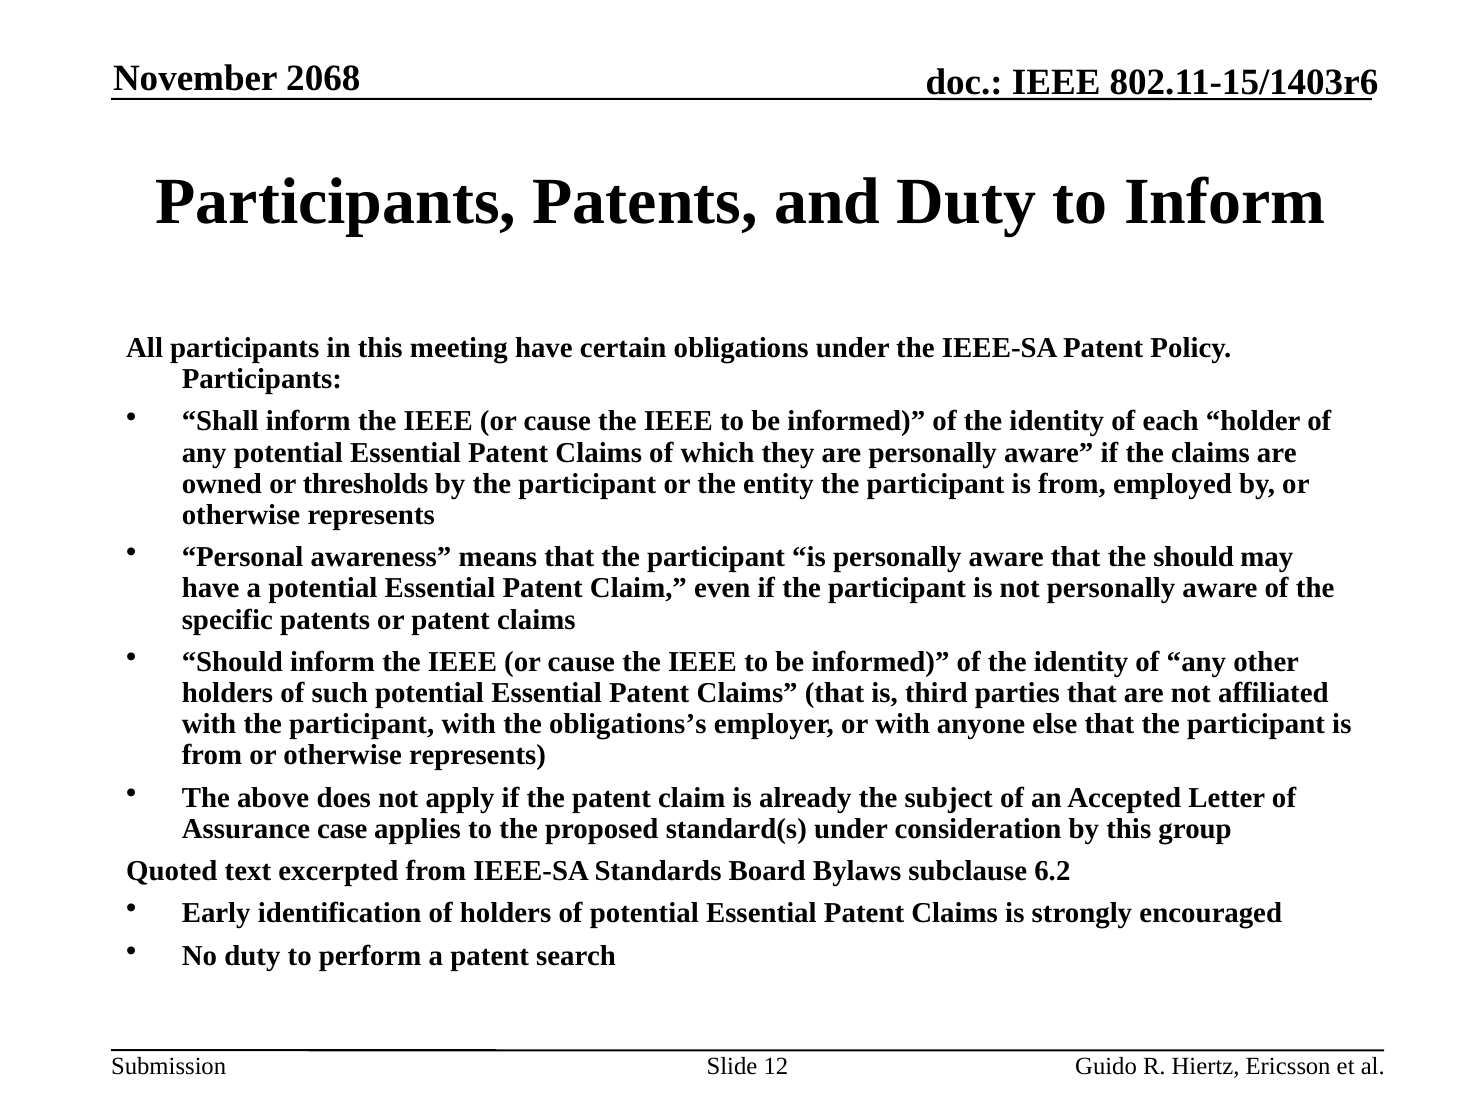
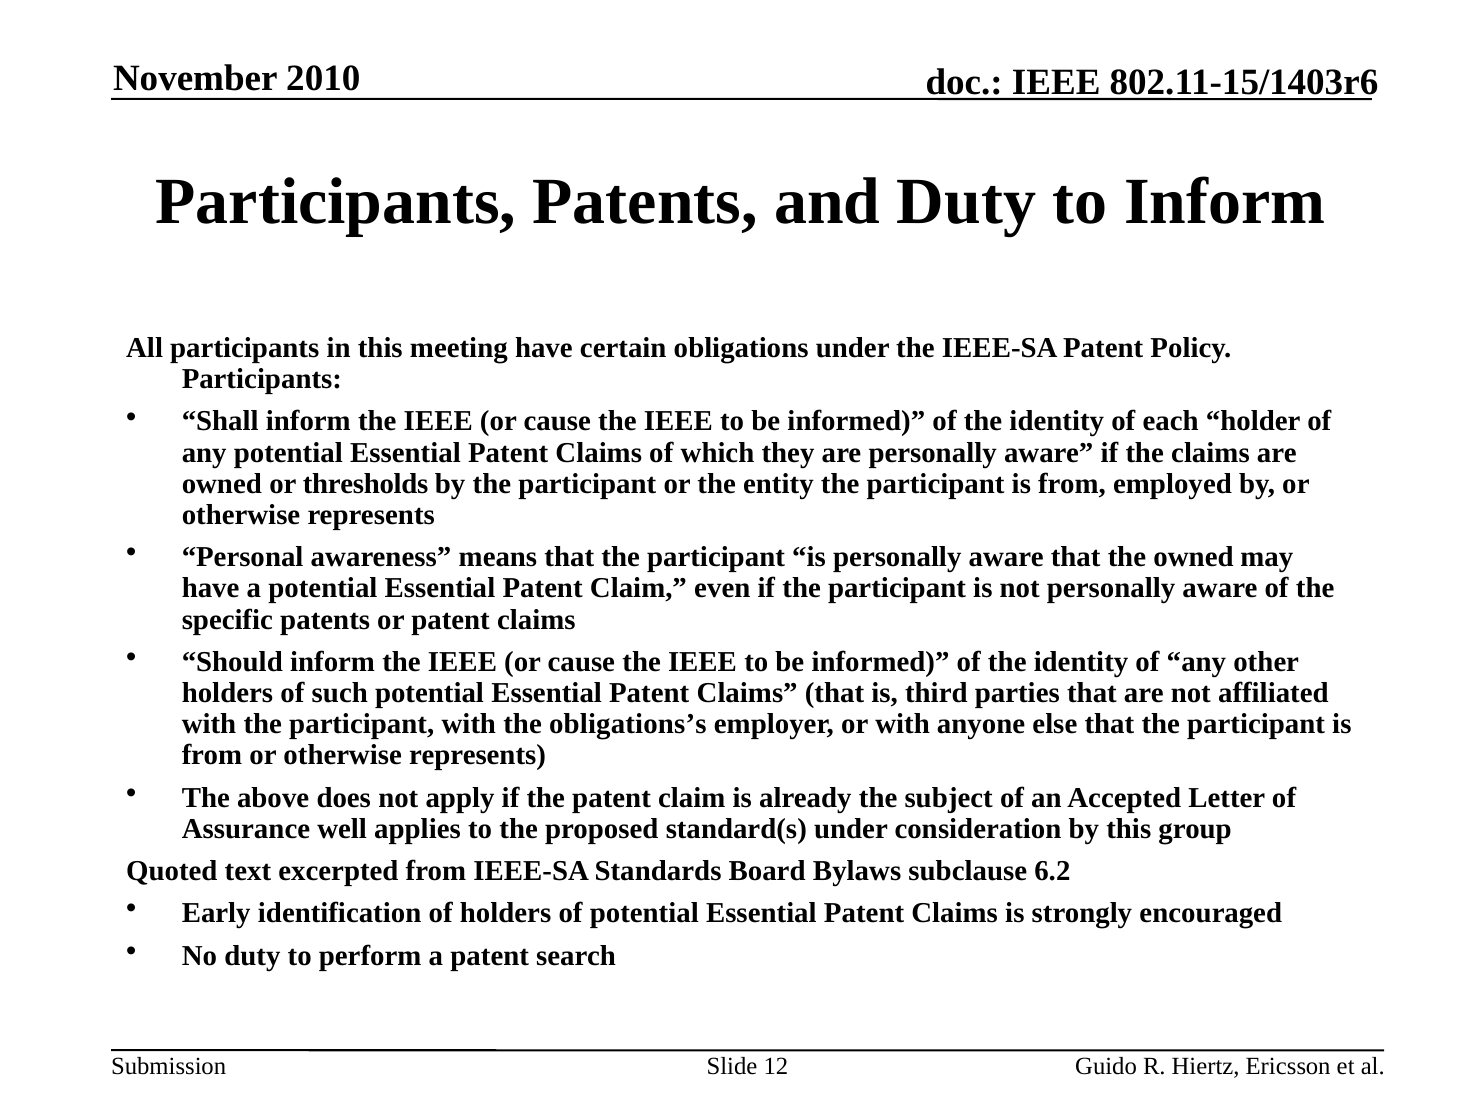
2068: 2068 -> 2010 (323, 79)
the should: should -> owned (1194, 557)
case: case -> well (342, 829)
